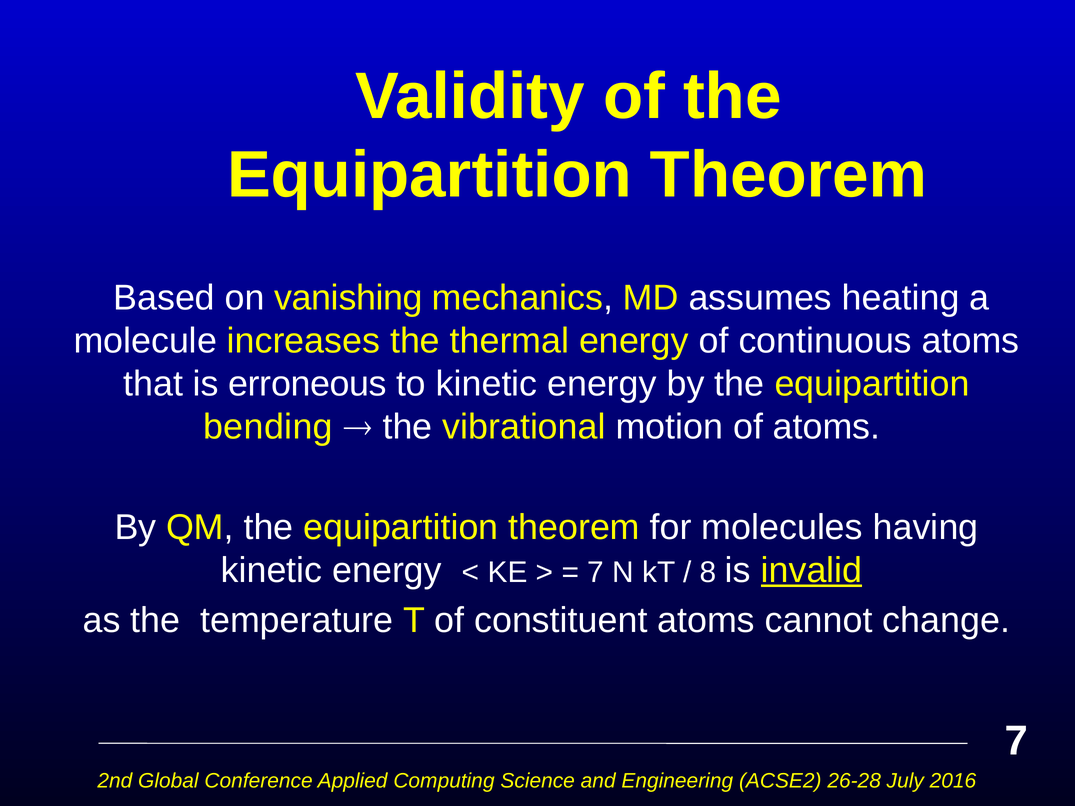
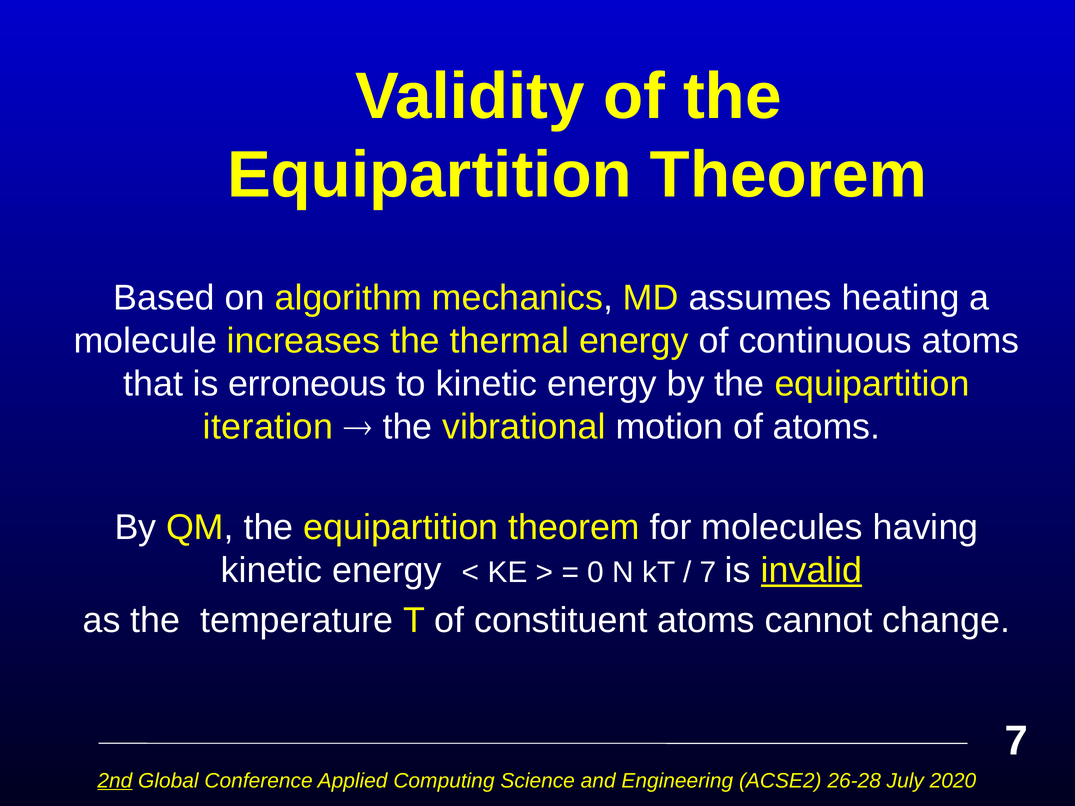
vanishing: vanishing -> algorithm (348, 298)
bending: bending -> iteration (268, 427)
7: 7 -> 0 (596, 572)
8: 8 -> 7 (708, 572)
2nd underline: none -> present (115, 781)
2016: 2016 -> 2020 (953, 781)
